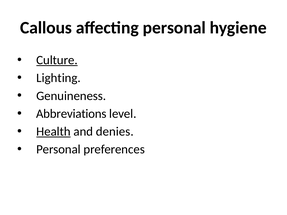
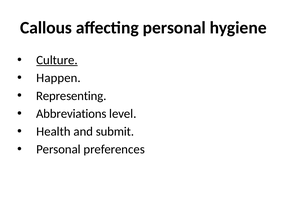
Lighting: Lighting -> Happen (59, 78)
Genuineness: Genuineness -> Representing (71, 96)
Health underline: present -> none (53, 132)
denies: denies -> submit (115, 132)
